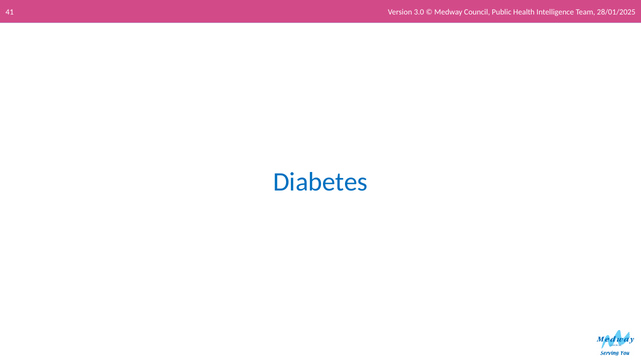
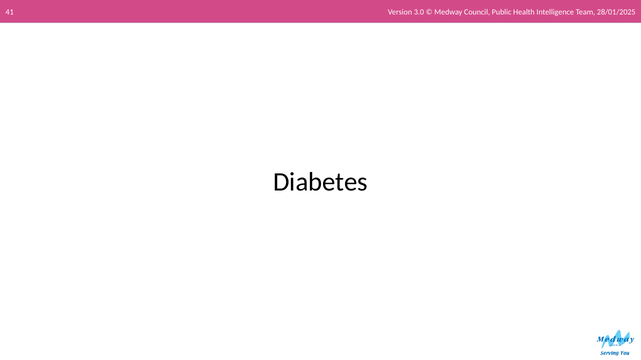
Diabetes colour: blue -> black (321, 182)
